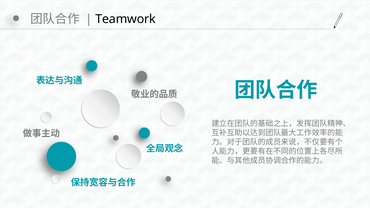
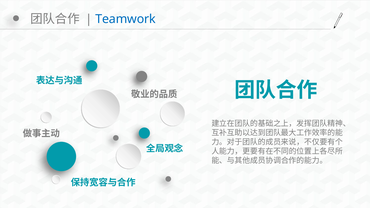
Teamwork colour: black -> blue (126, 19)
